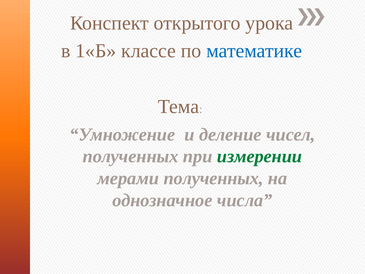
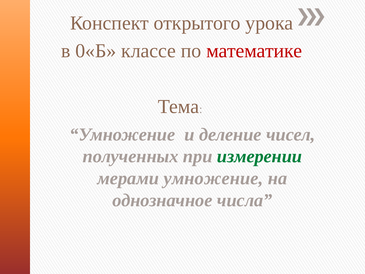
1«Б: 1«Б -> 0«Б (96, 51)
математике colour: blue -> red (254, 51)
мерами полученных: полученных -> умножение (213, 178)
